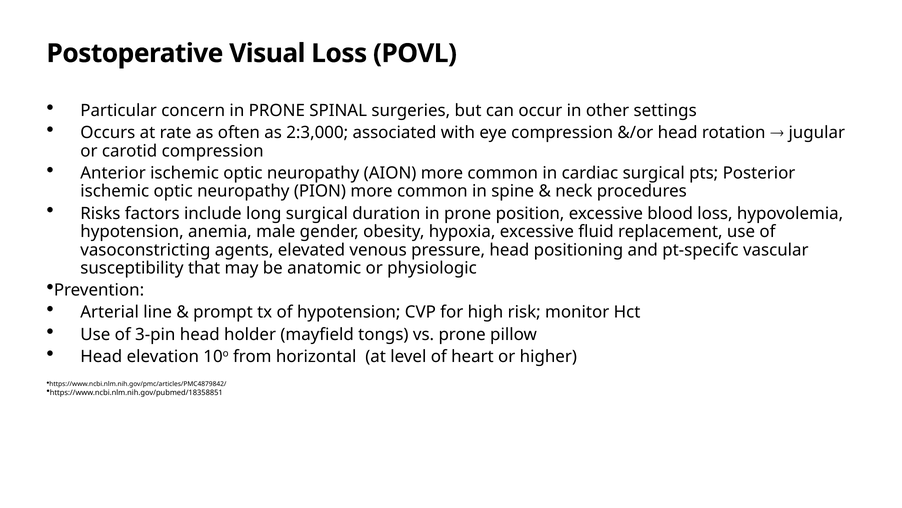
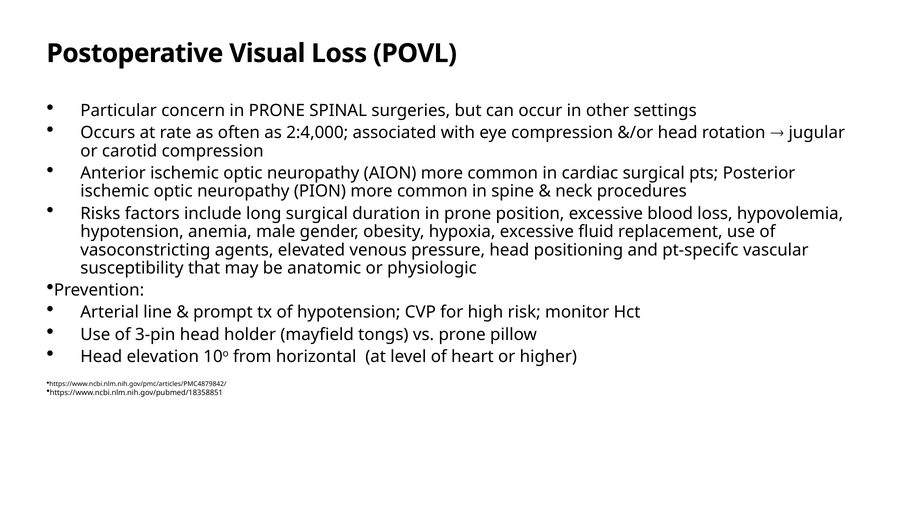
2:3,000: 2:3,000 -> 2:4,000 (317, 133)
